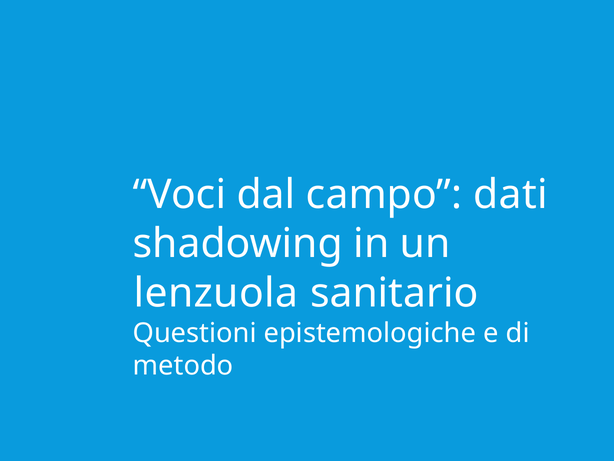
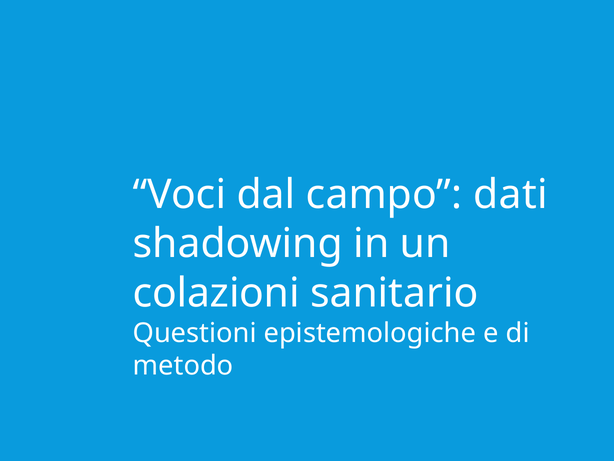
lenzuola: lenzuola -> colazioni (216, 293)
